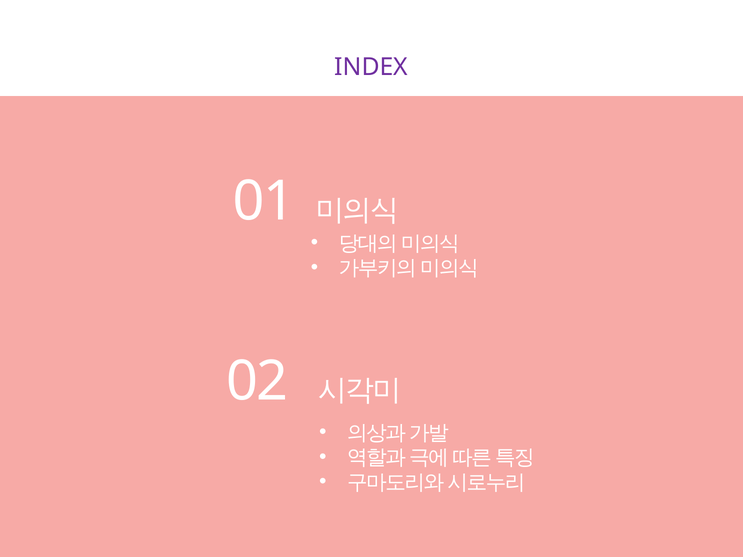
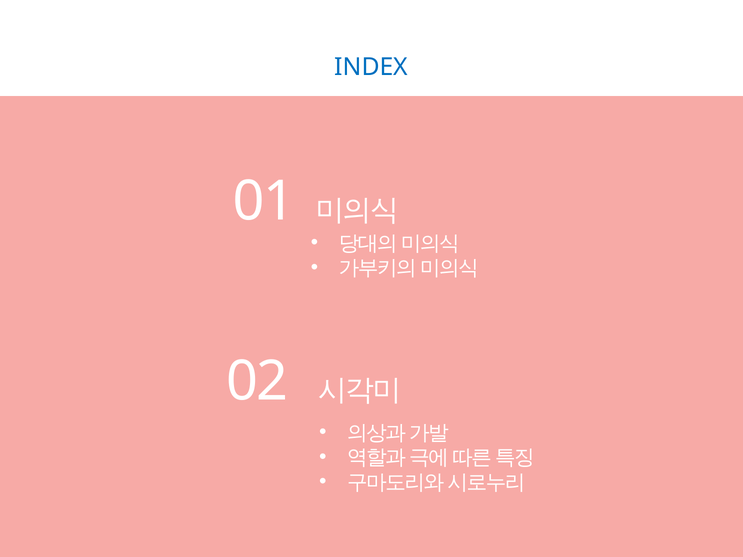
INDEX colour: purple -> blue (371, 67)
